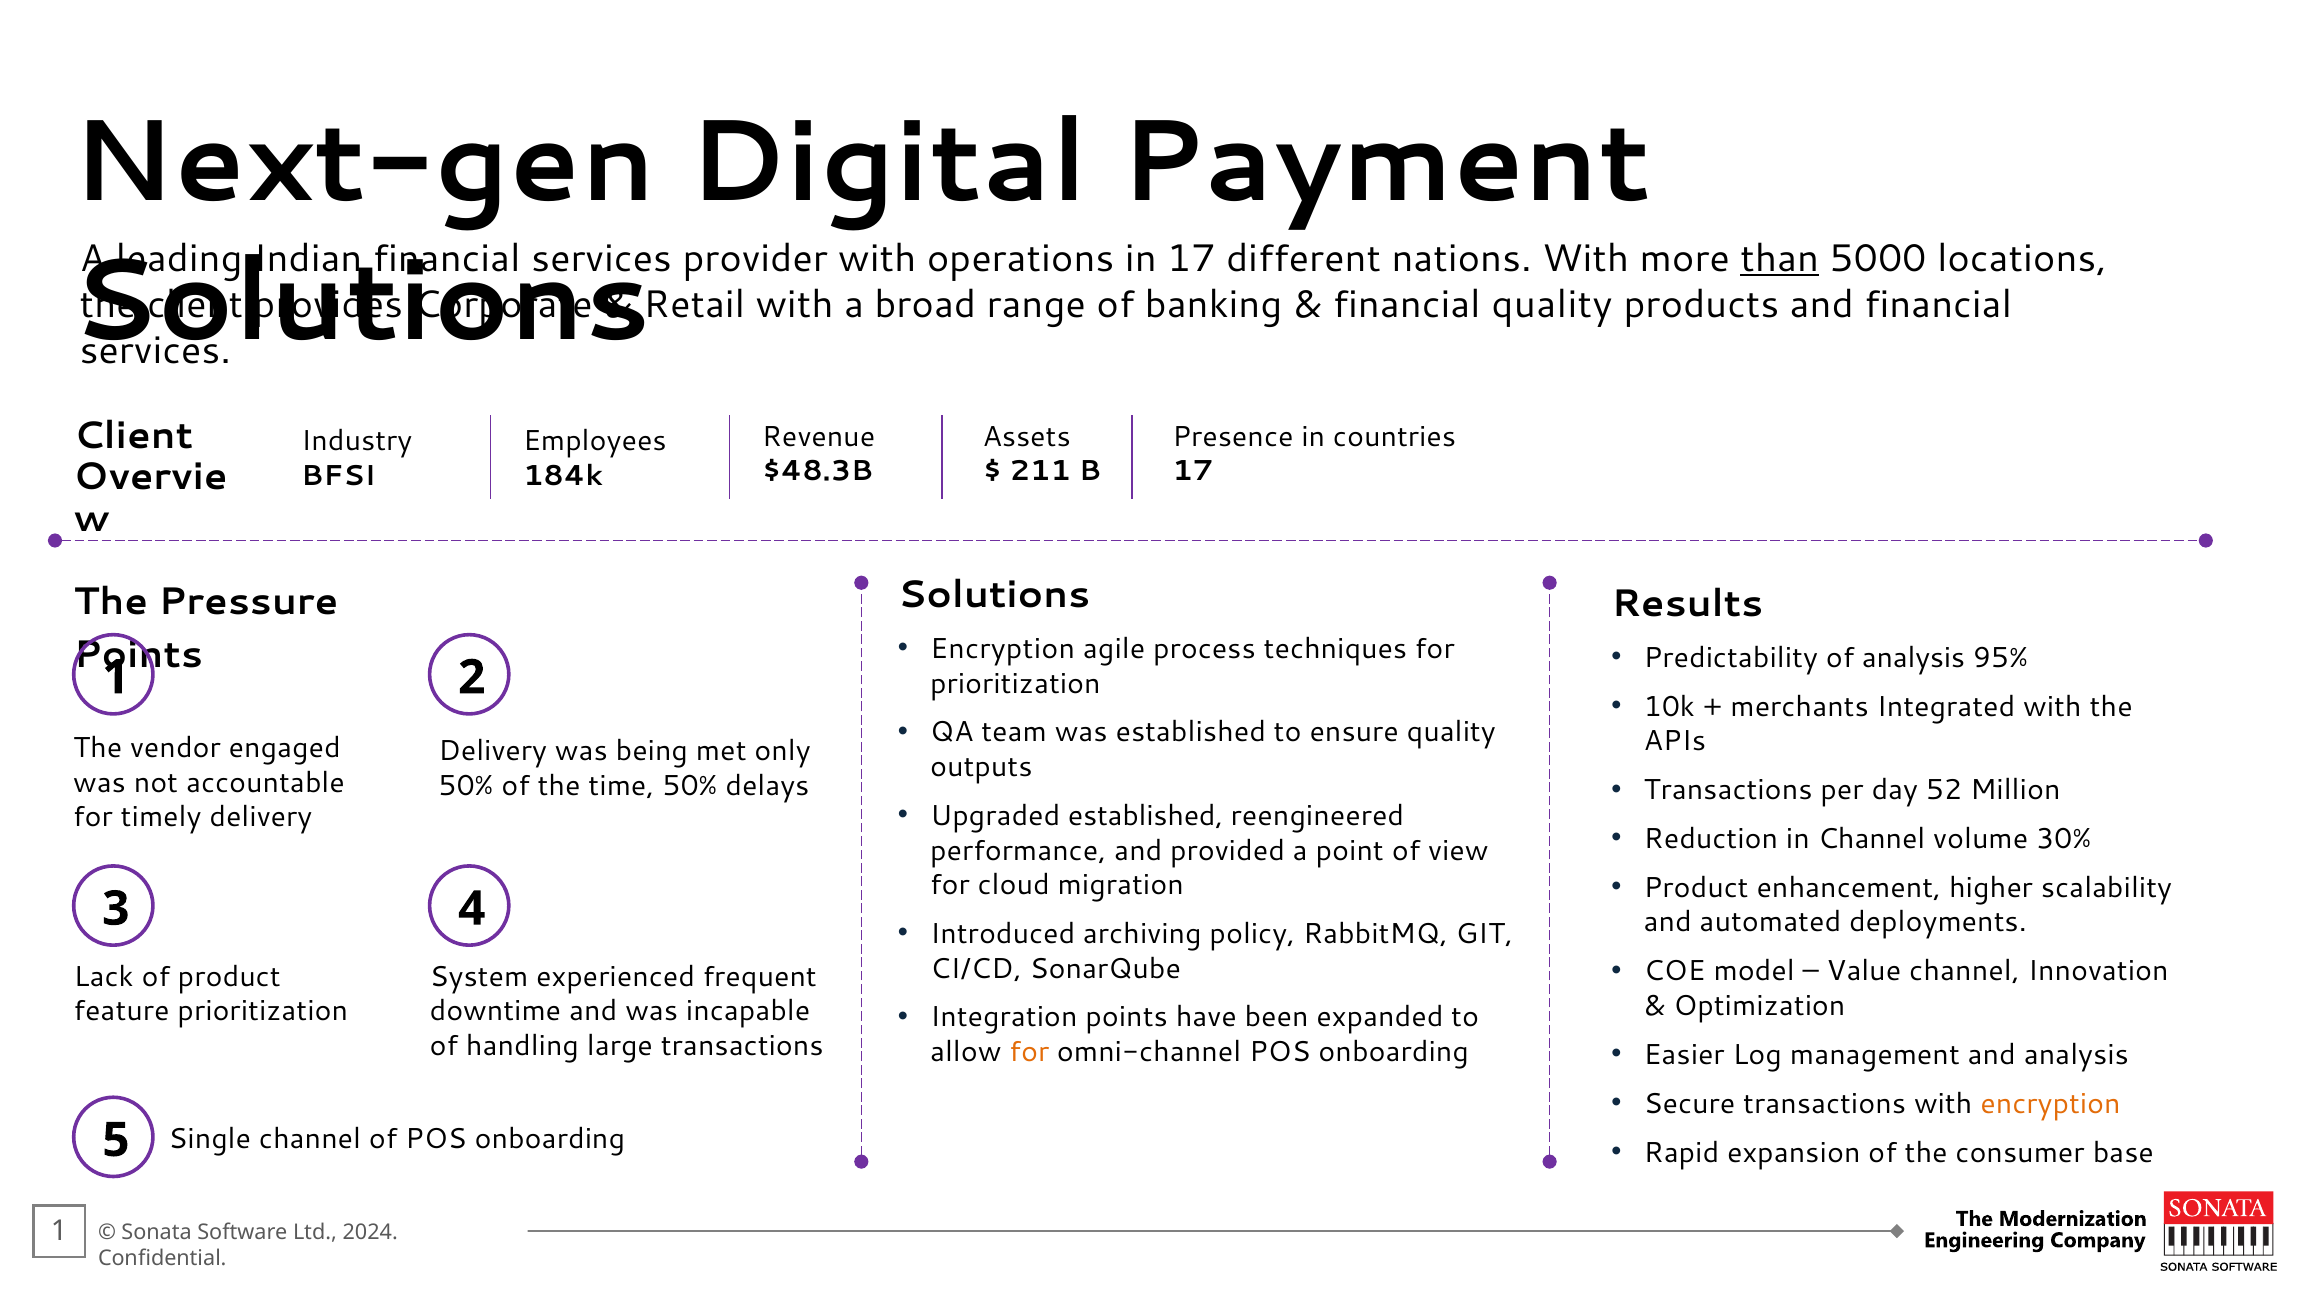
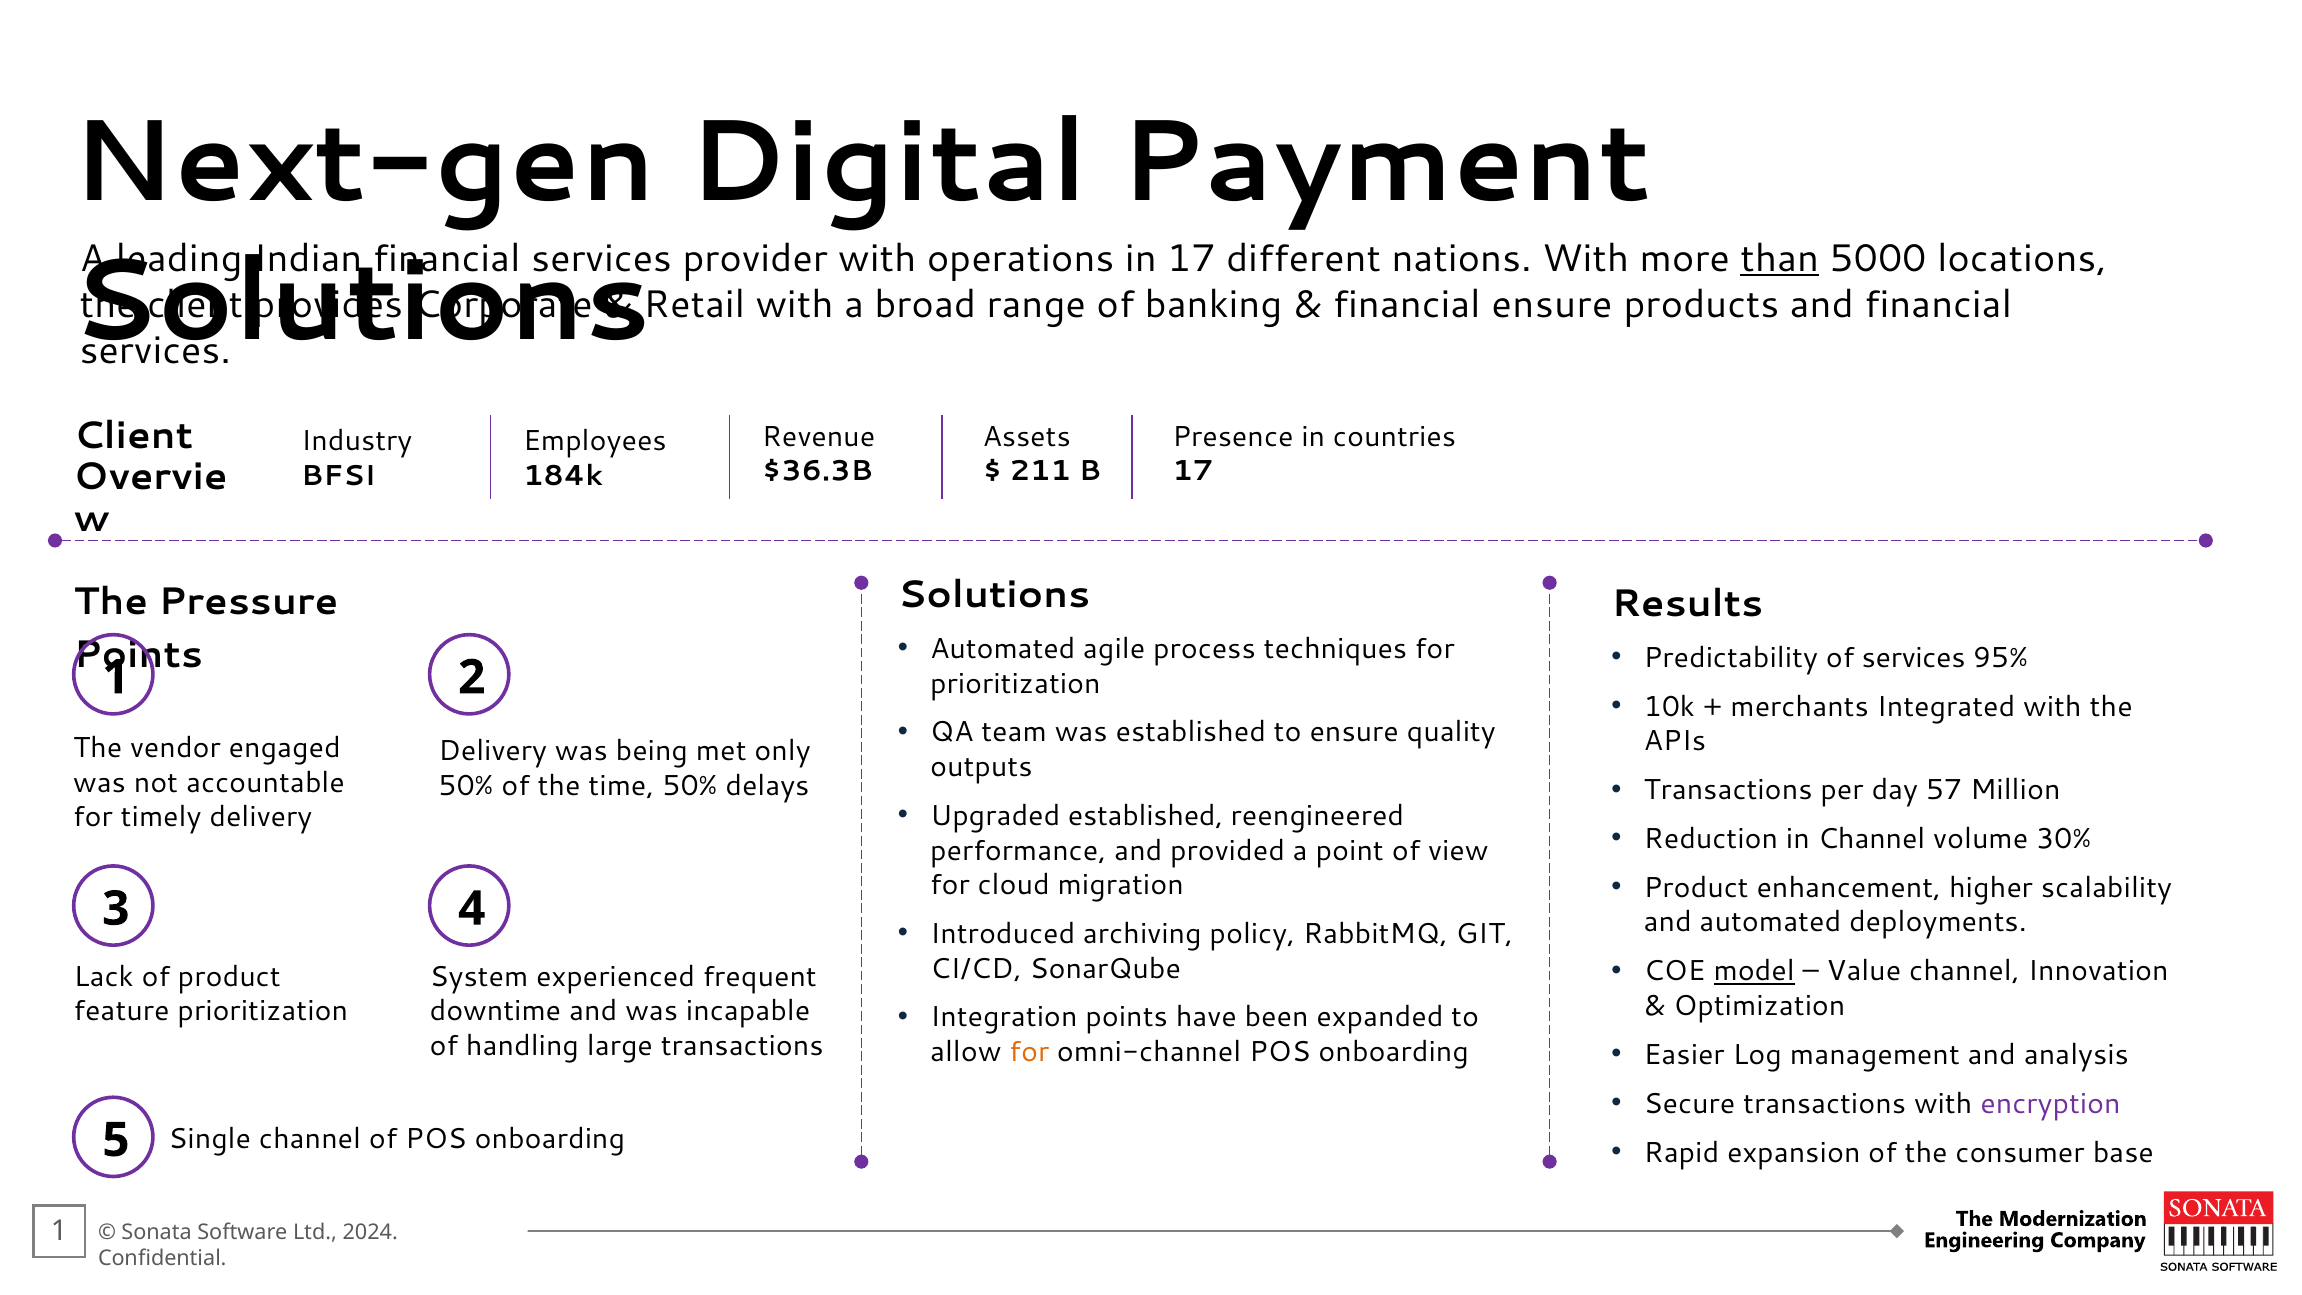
financial quality: quality -> ensure (1552, 305)
$48.3B​: $48.3B​ -> $36.3B​ (821, 471)
Encryption: Encryption -> Automated (1003, 649)
of analysis: analysis -> services (1914, 658)
52: 52 -> 57 (1944, 790)
model underline: none -> present (1754, 971)
encryption colour: orange -> purple (2051, 1104)
